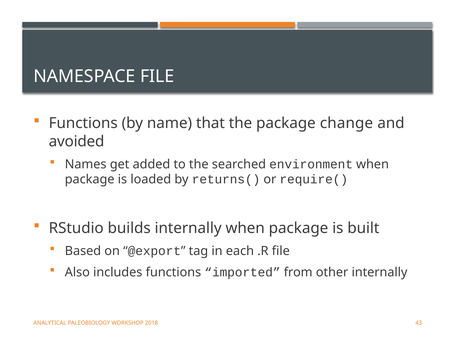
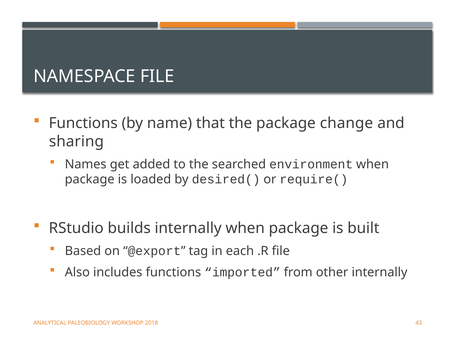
avoided: avoided -> sharing (76, 142)
returns(: returns( -> desired( (226, 180)
